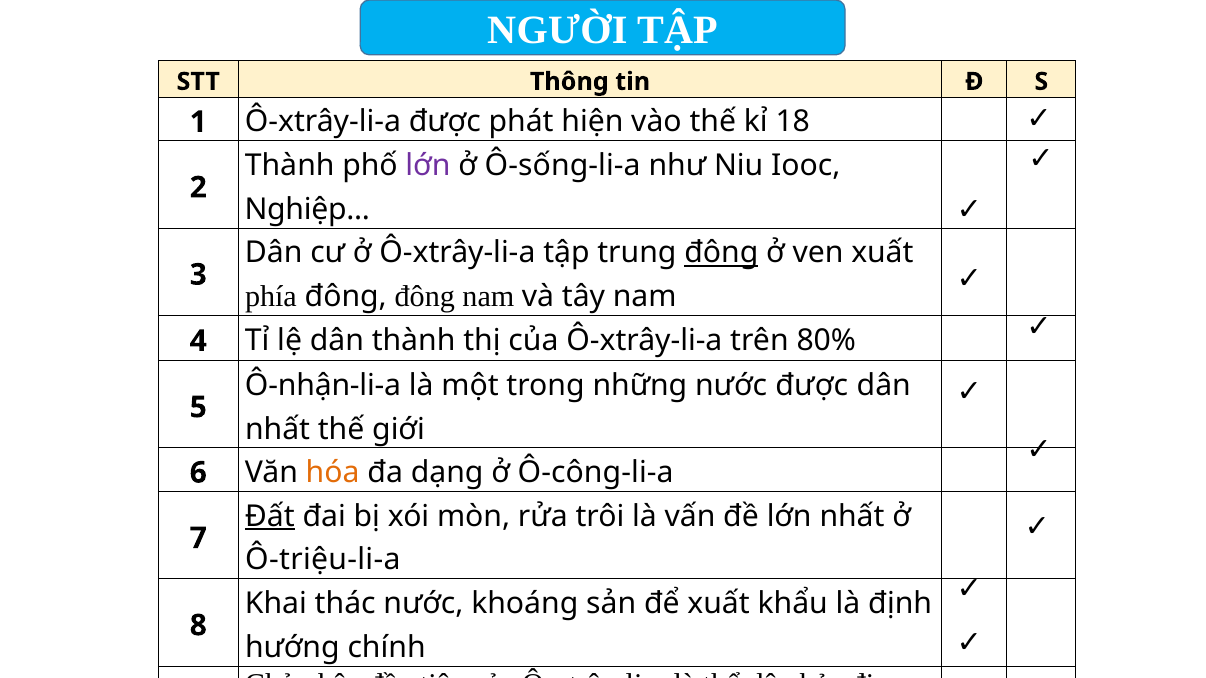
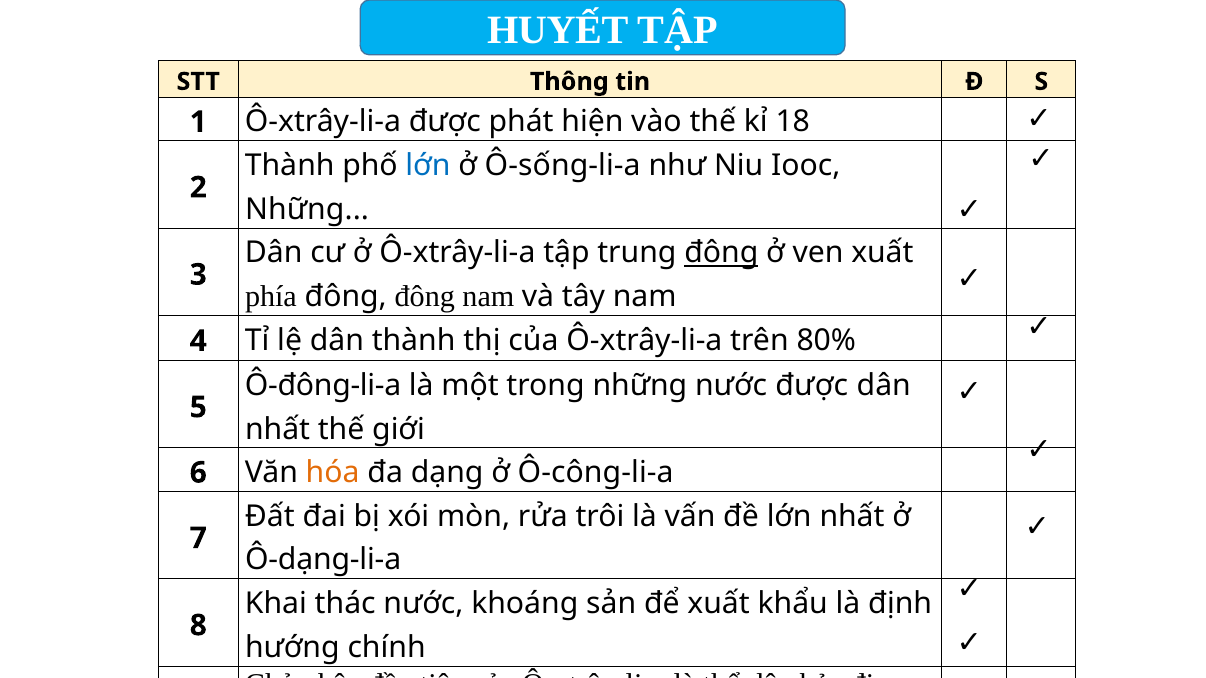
NGƯỜI: NGƯỜI -> HUYẾT (558, 30)
lớn colour: purple -> blue (428, 166)
Nghiệp: Nghiệp -> Những (307, 209)
Ô-nhận-li-a: Ô-nhận-li-a -> Ô-đông-li-a (323, 386)
Đất underline: present -> none (270, 517)
Ô-triệu-li-a: Ô-triệu-li-a -> Ô-dạng-li-a (323, 560)
